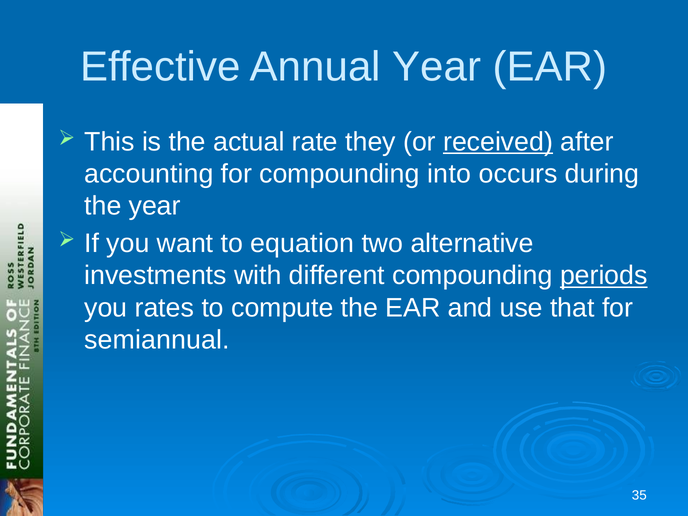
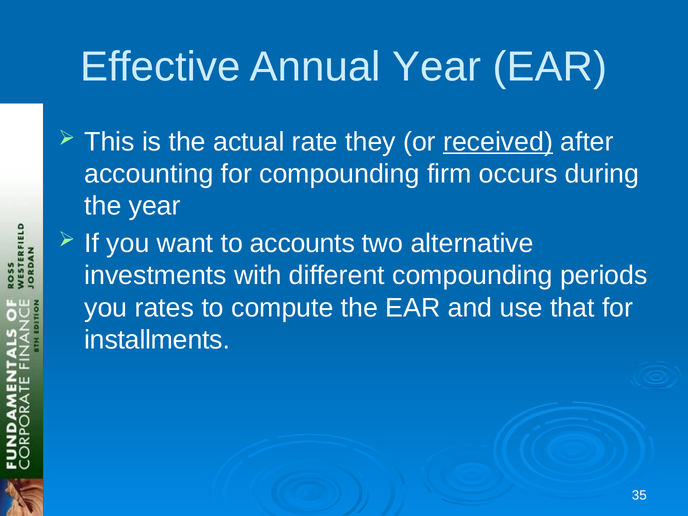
into: into -> firm (449, 174)
equation: equation -> accounts (302, 244)
periods underline: present -> none (604, 276)
semiannual: semiannual -> installments (157, 340)
